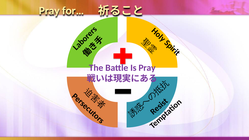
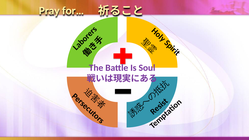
Is Pray: Pray -> Soul (147, 68)
